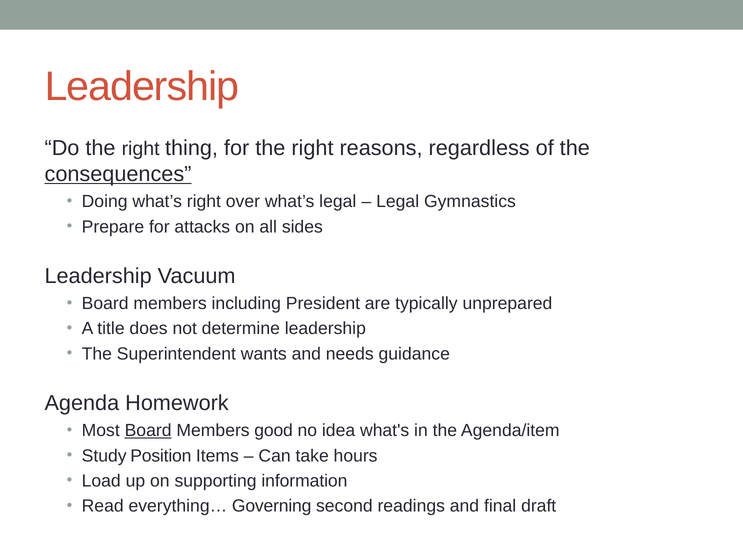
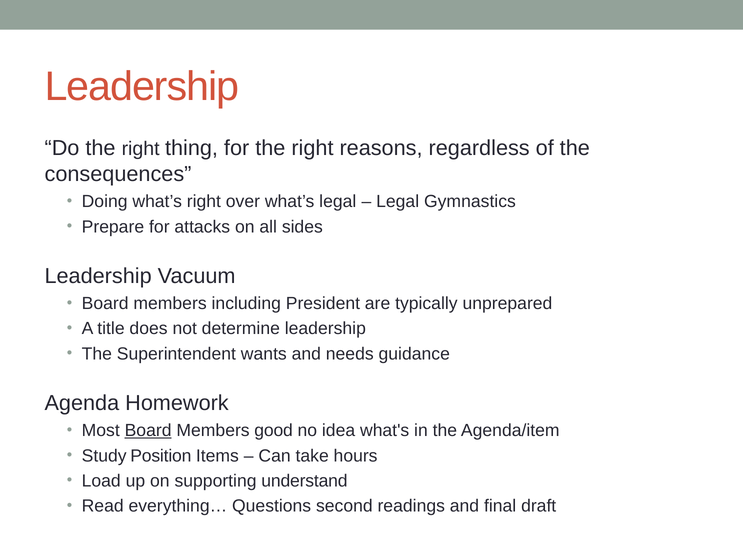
consequences underline: present -> none (118, 174)
information: information -> understand (304, 481)
Governing: Governing -> Questions (272, 506)
